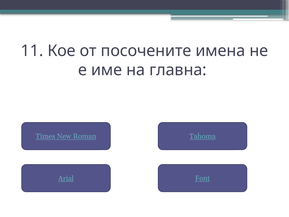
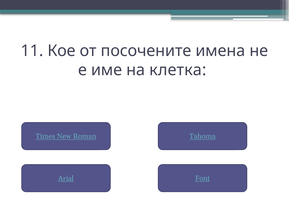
главна: главна -> клетка (178, 70)
